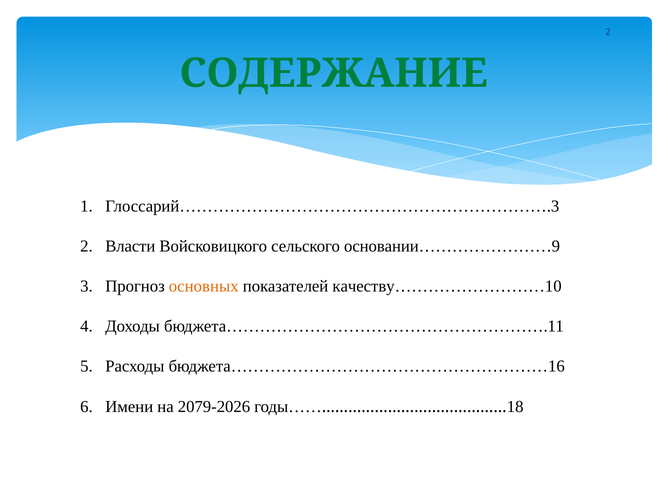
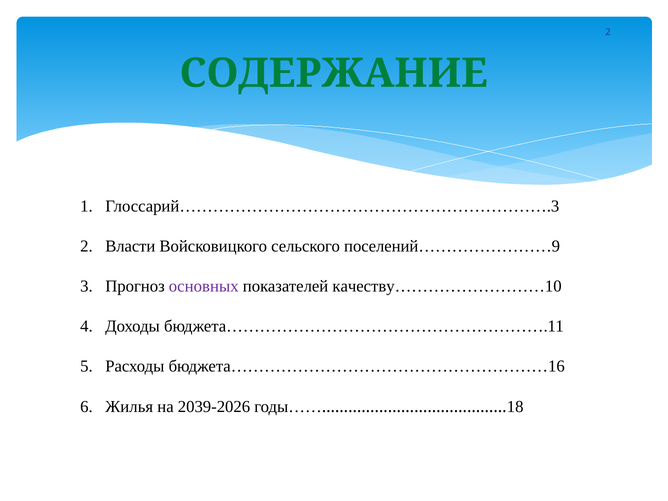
основании……………………9: основании……………………9 -> поселений……………………9 (452, 246)
основных colour: orange -> purple (204, 286)
Имени: Имени -> Жилья (129, 406)
2079-2026: 2079-2026 -> 2039-2026 (214, 406)
